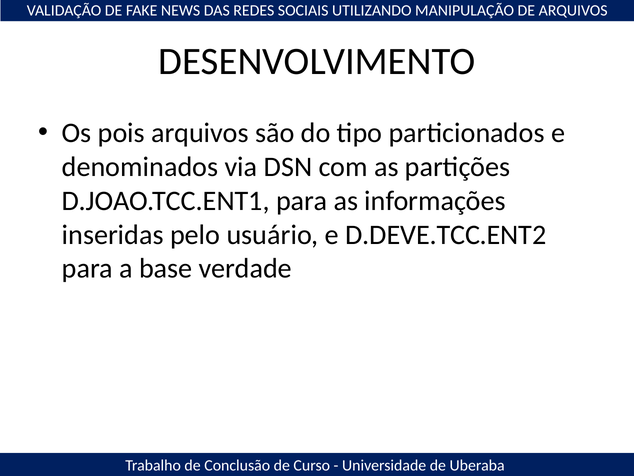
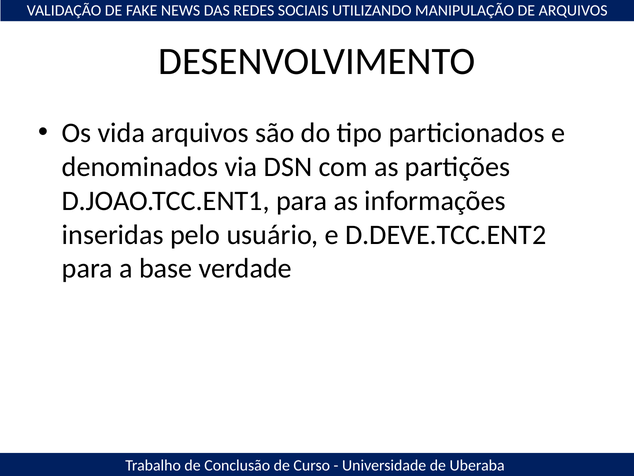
pois: pois -> vida (121, 133)
